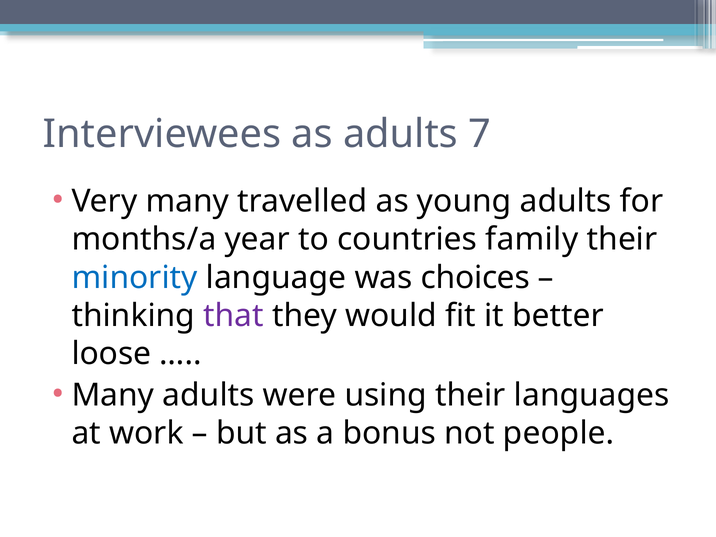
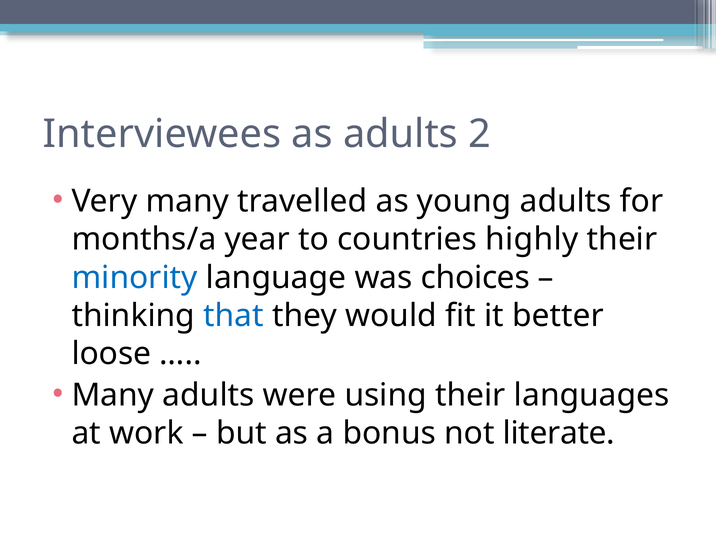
7: 7 -> 2 (480, 134)
family: family -> highly (532, 239)
that colour: purple -> blue (234, 316)
people: people -> literate (559, 433)
